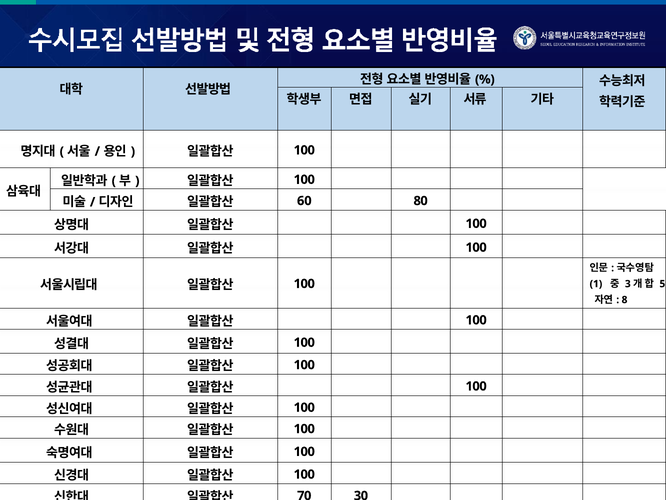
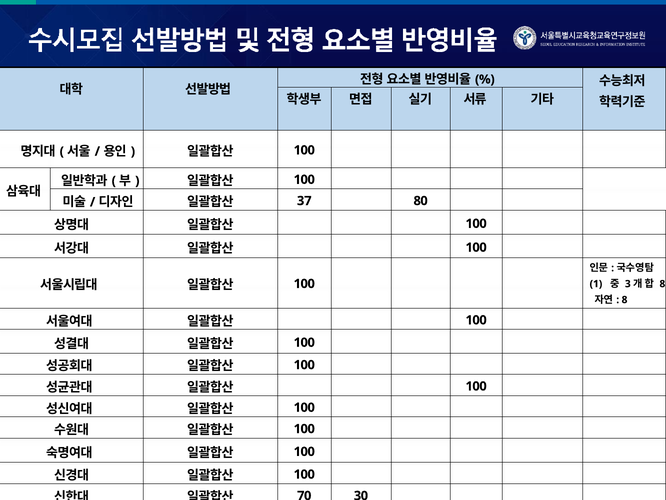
60: 60 -> 37 (304, 201)
5: 5 -> 8 (662, 284)
